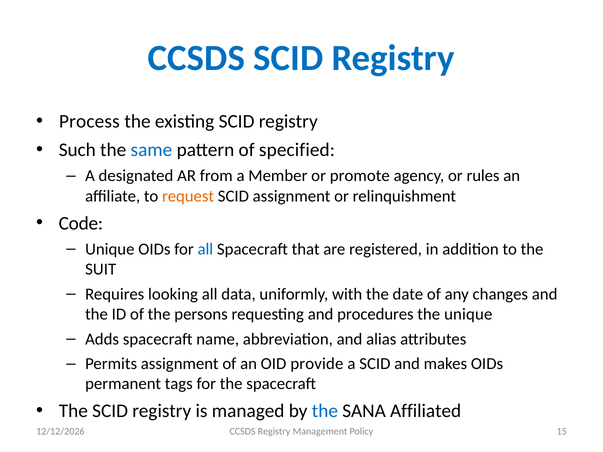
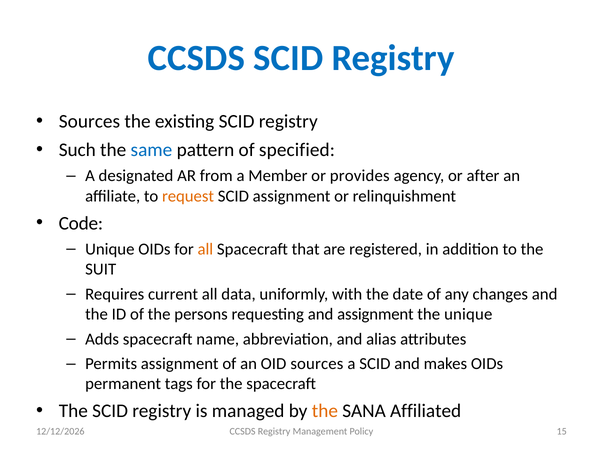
Process: Process -> Sources (89, 121)
promote: promote -> provides (360, 176)
rules: rules -> after (483, 176)
all colour: blue -> orange (205, 249)
looking: looking -> current (173, 294)
and procedures: procedures -> assignment (375, 314)
OID provide: provide -> sources (317, 364)
the colour: blue -> orange (325, 411)
